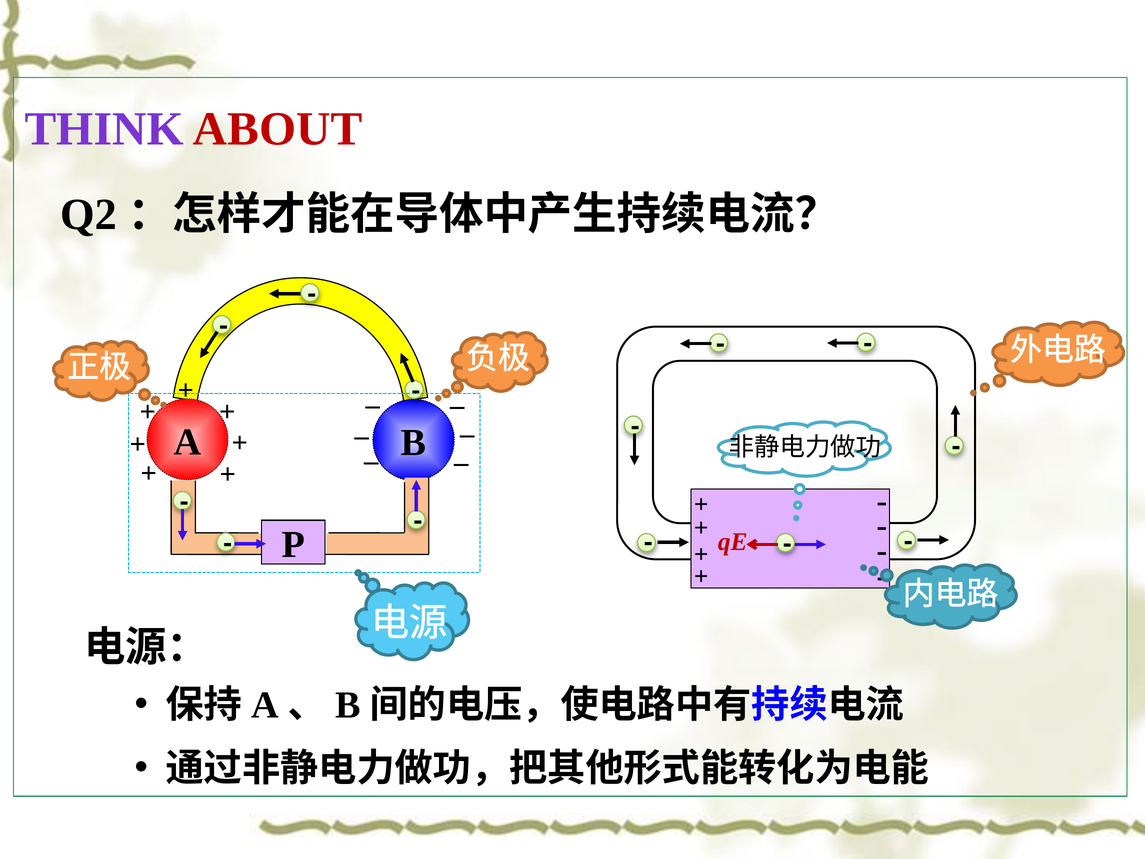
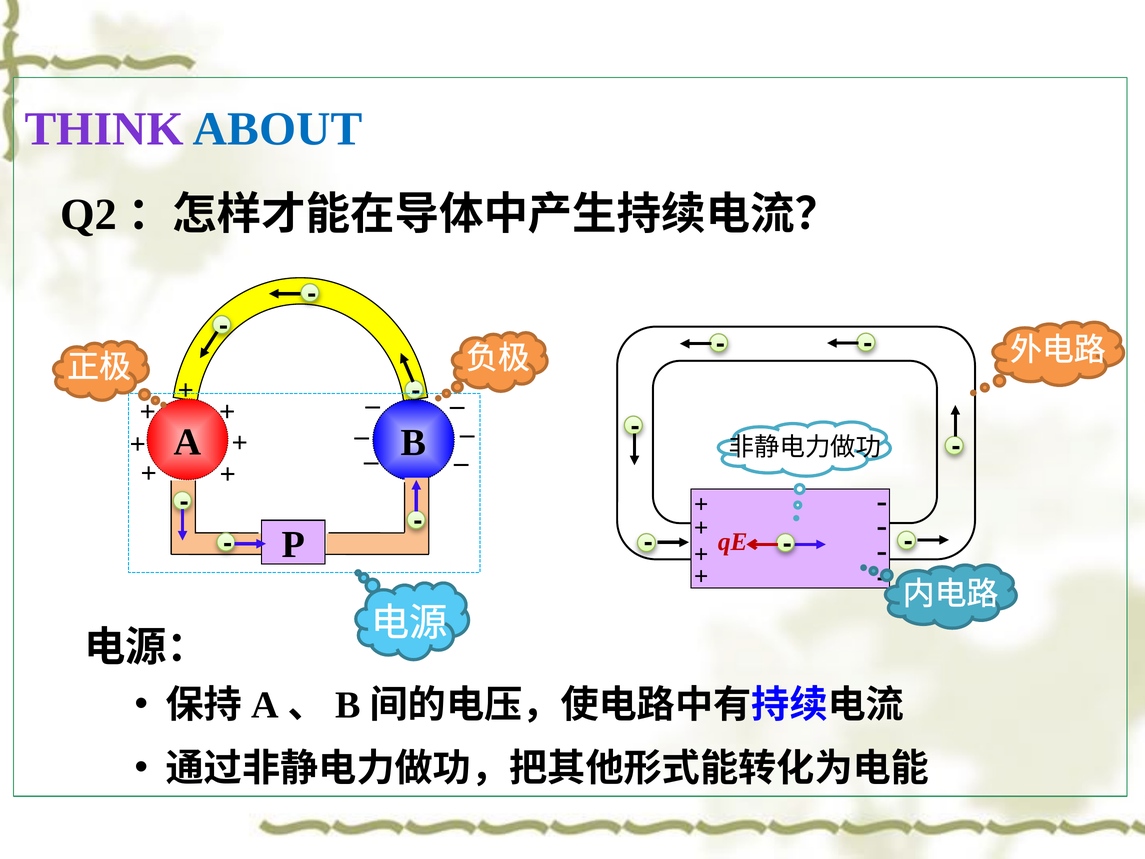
ABOUT colour: red -> blue (278, 129)
